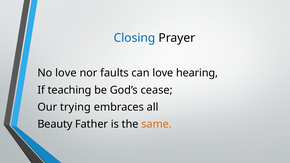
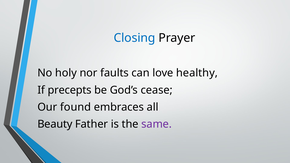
No love: love -> holy (66, 73)
hearing: hearing -> healthy (197, 73)
teaching: teaching -> precepts (70, 90)
trying: trying -> found (76, 107)
same colour: orange -> purple (157, 124)
